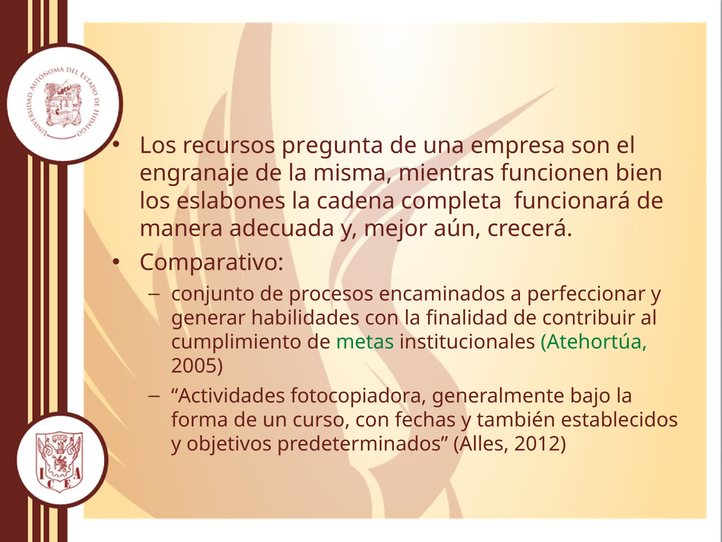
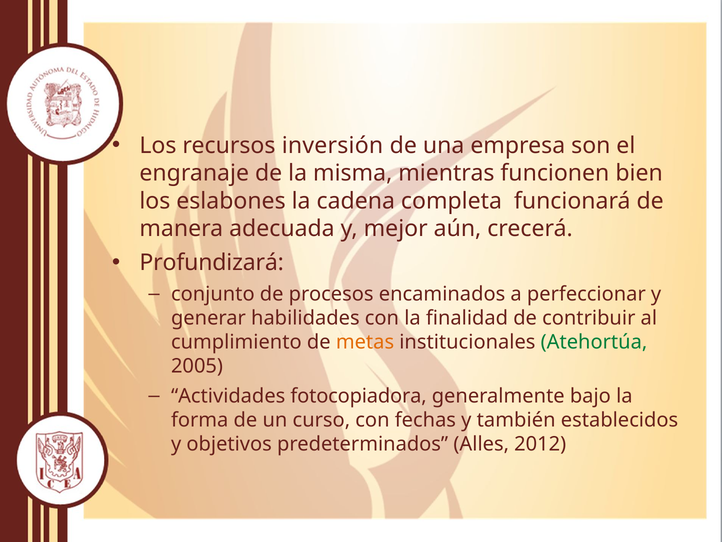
pregunta: pregunta -> inversión (332, 145)
Comparativo: Comparativo -> Profundizará (212, 262)
metas colour: green -> orange (365, 342)
